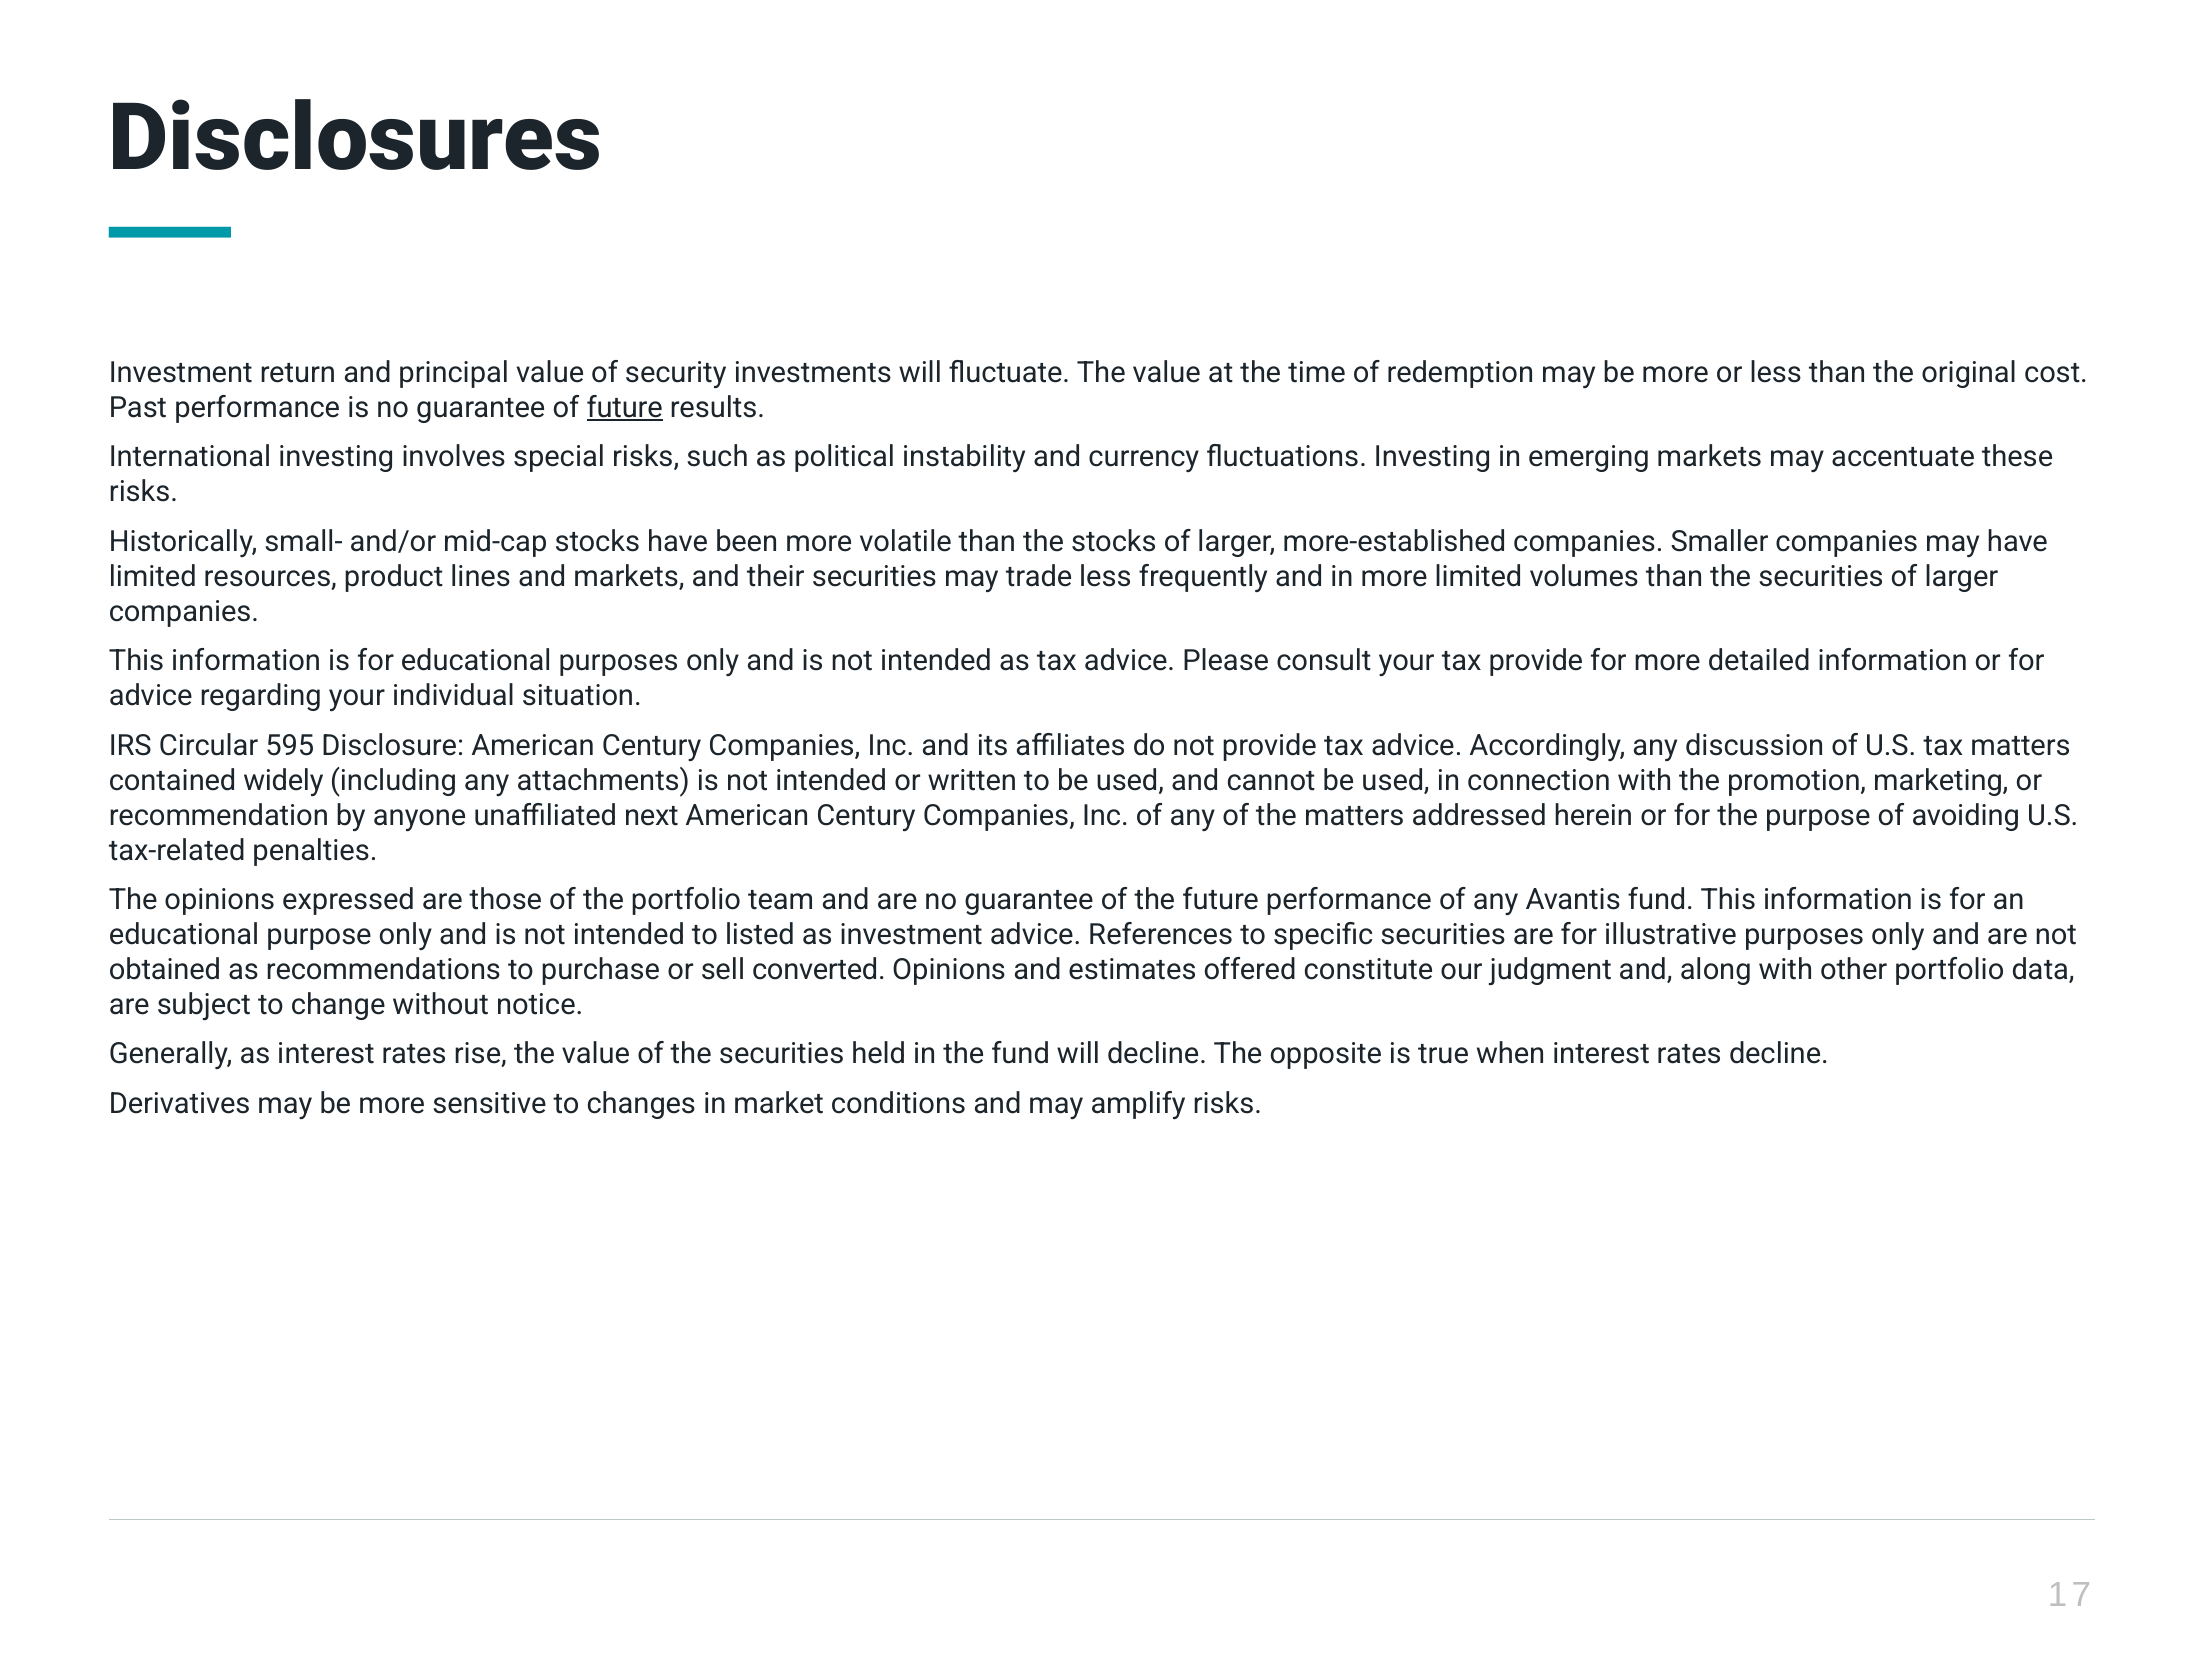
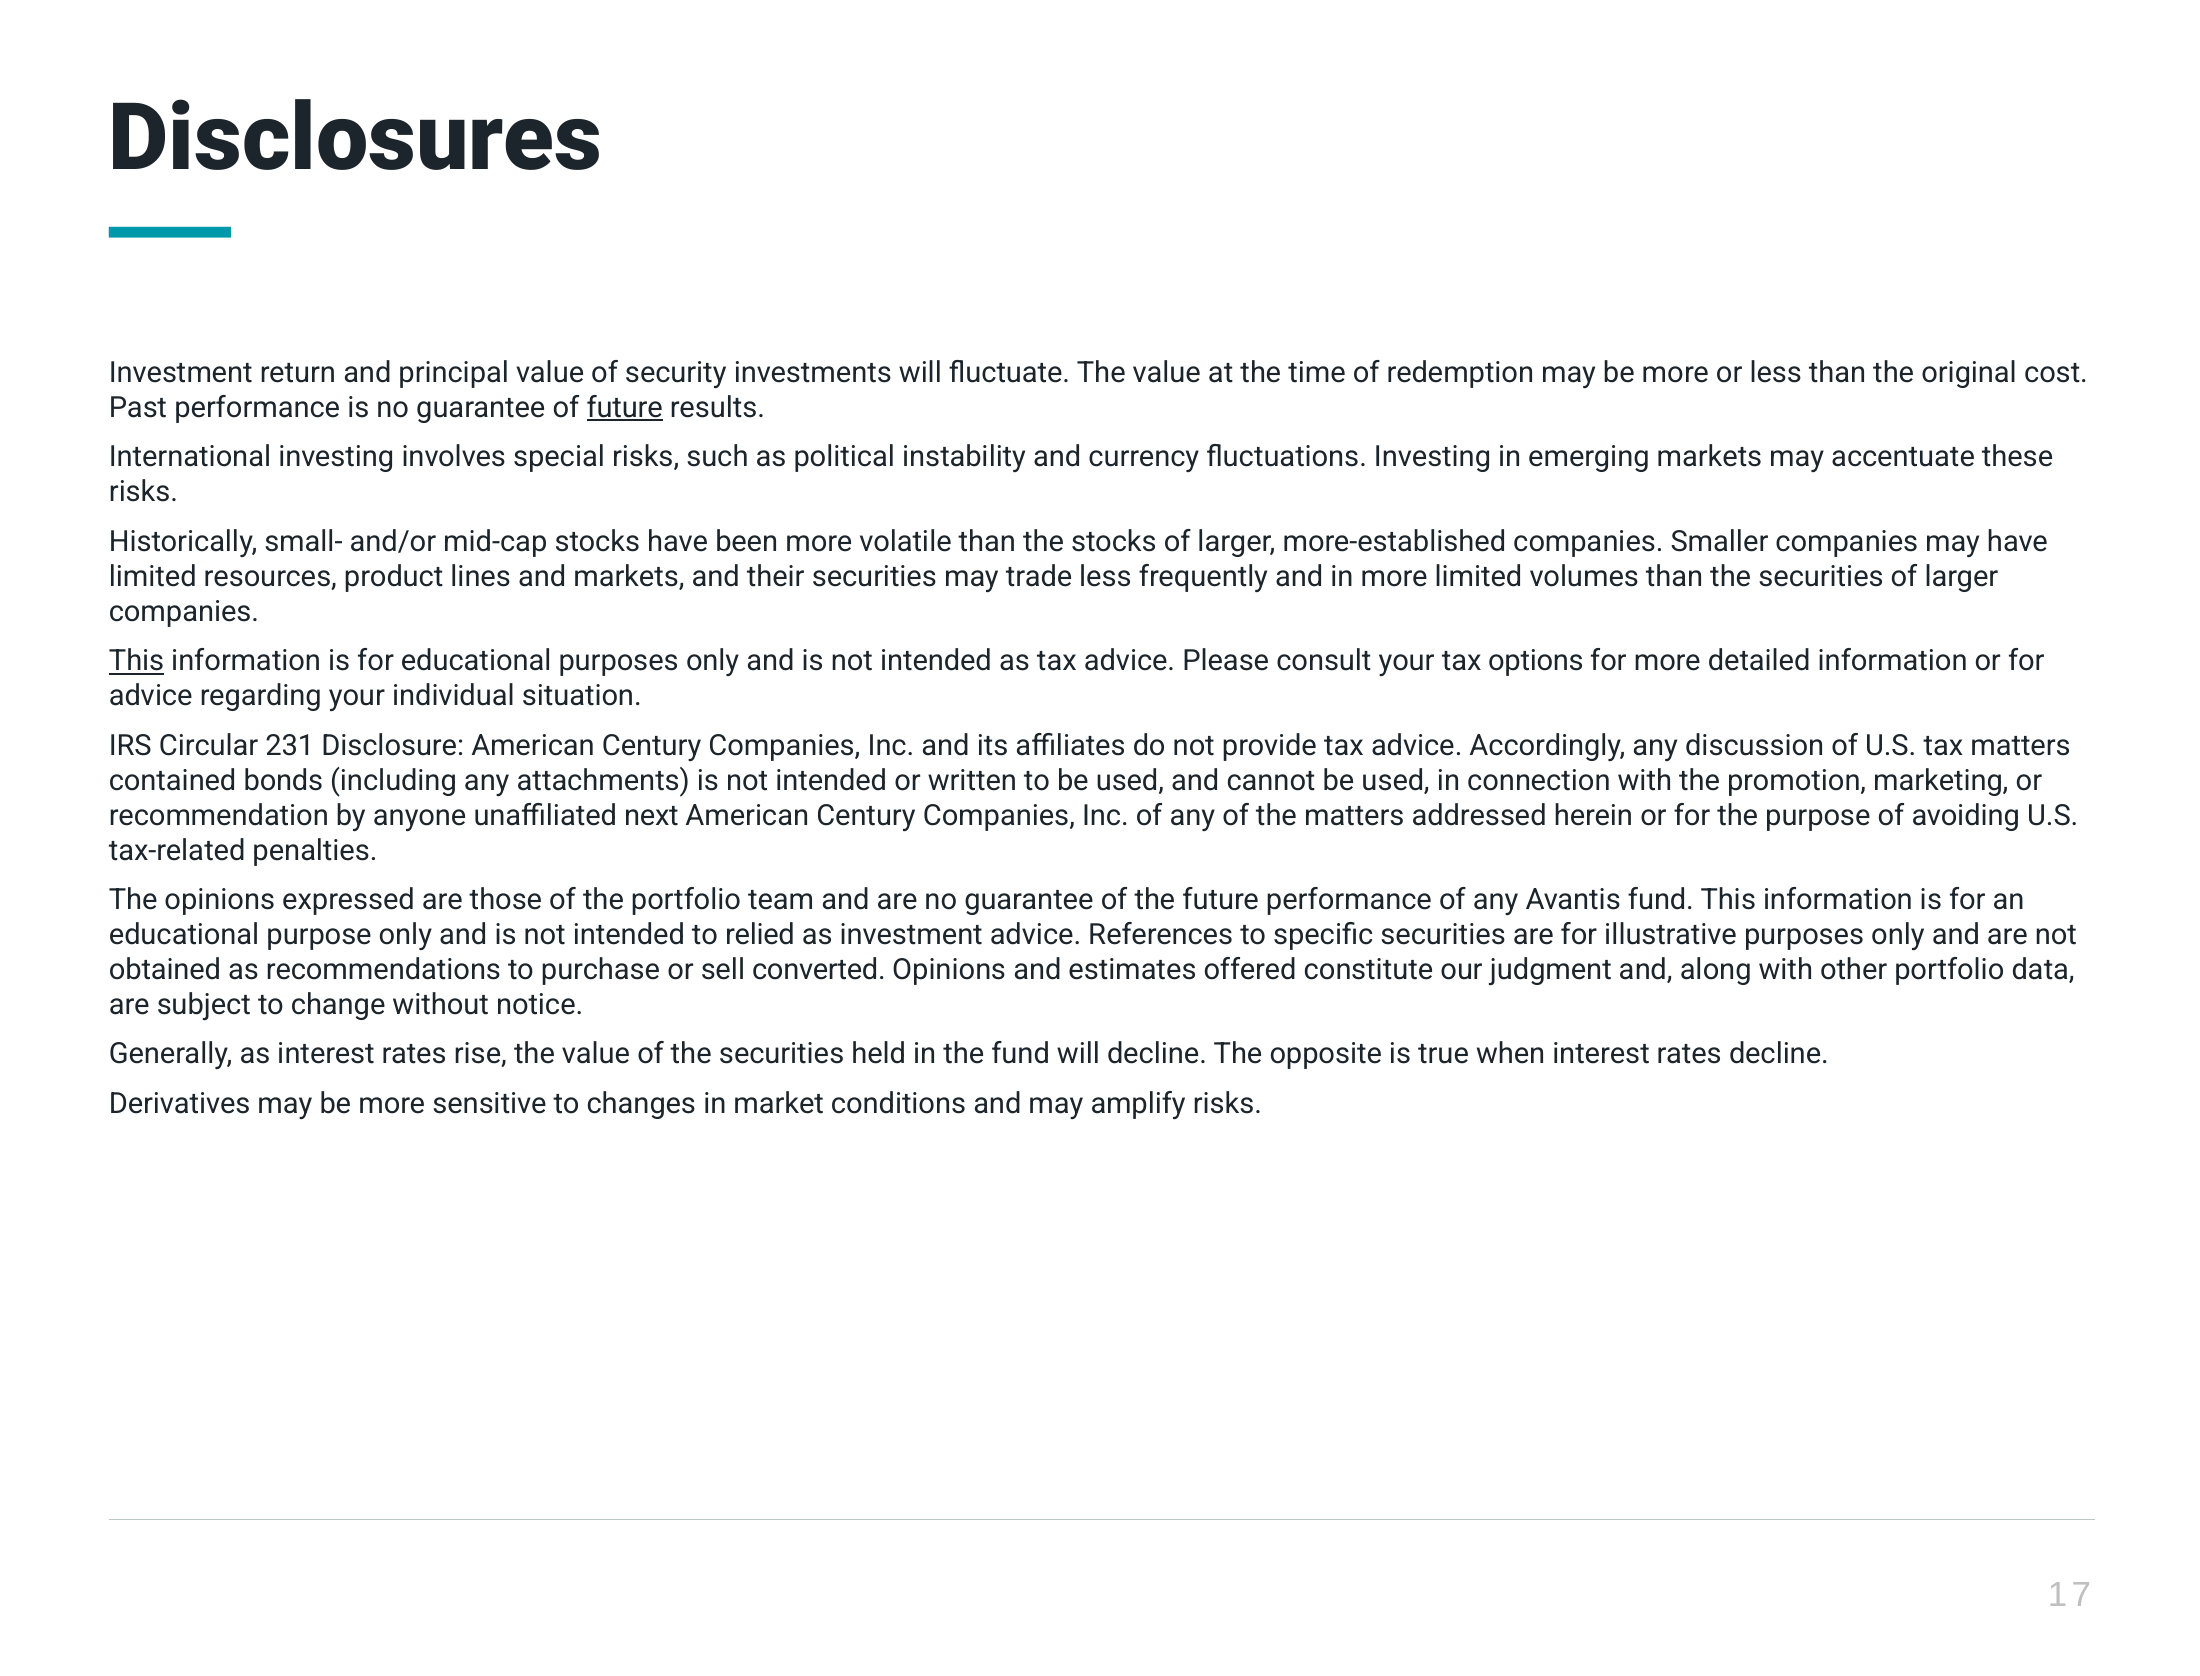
This underline: none -> present (137, 661)
tax provide: provide -> options (1536, 661)
595: 595 -> 231 (290, 746)
widely: widely -> bonds (283, 781)
listed: listed -> relied (760, 935)
